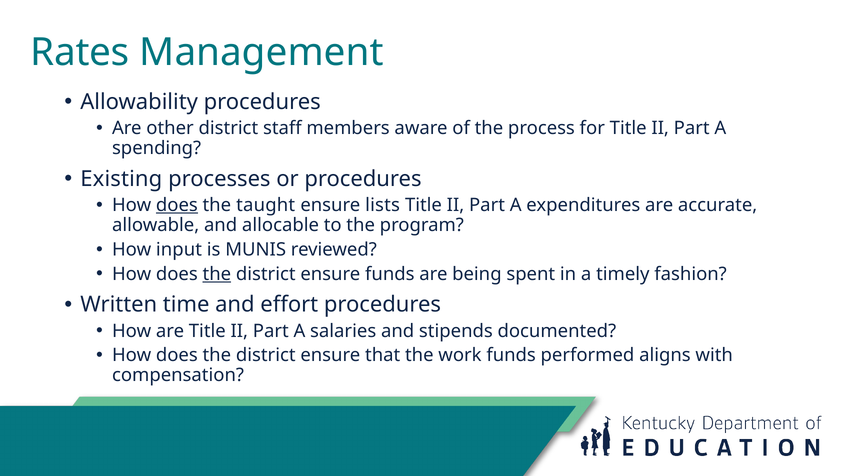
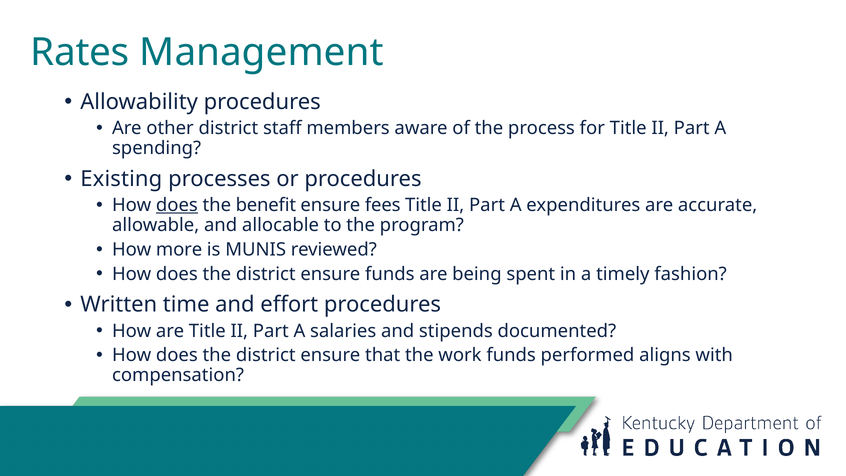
taught: taught -> benefit (266, 205)
lists: lists -> fees (383, 205)
input: input -> more (179, 250)
the underline: present -> none (217, 274)
